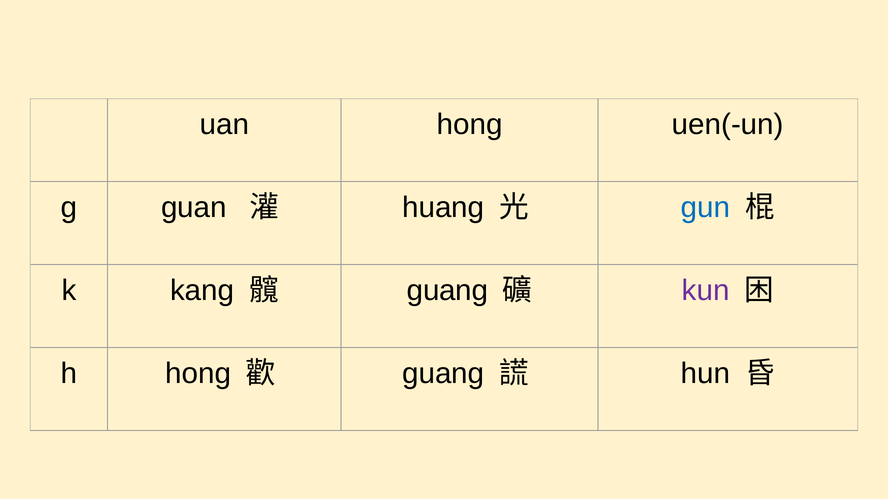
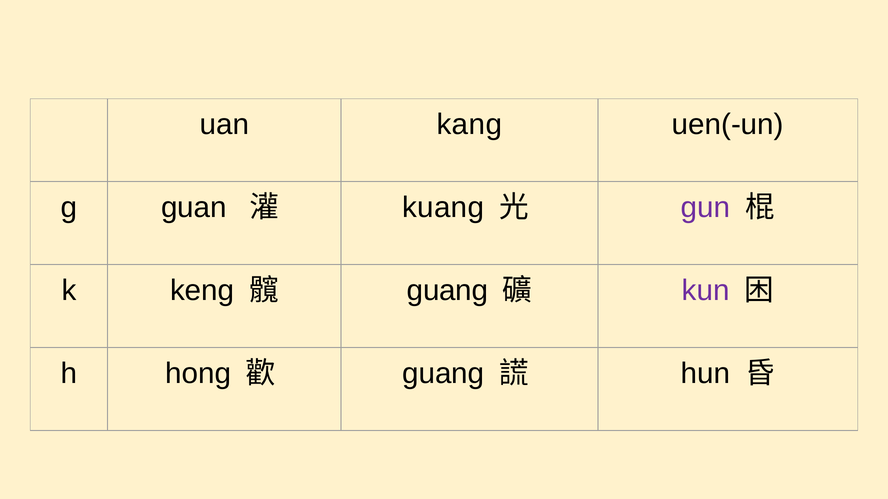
uan hong: hong -> kang (469, 125)
huang: huang -> kuang (443, 208)
gun colour: blue -> purple (706, 208)
kang: kang -> keng (202, 291)
